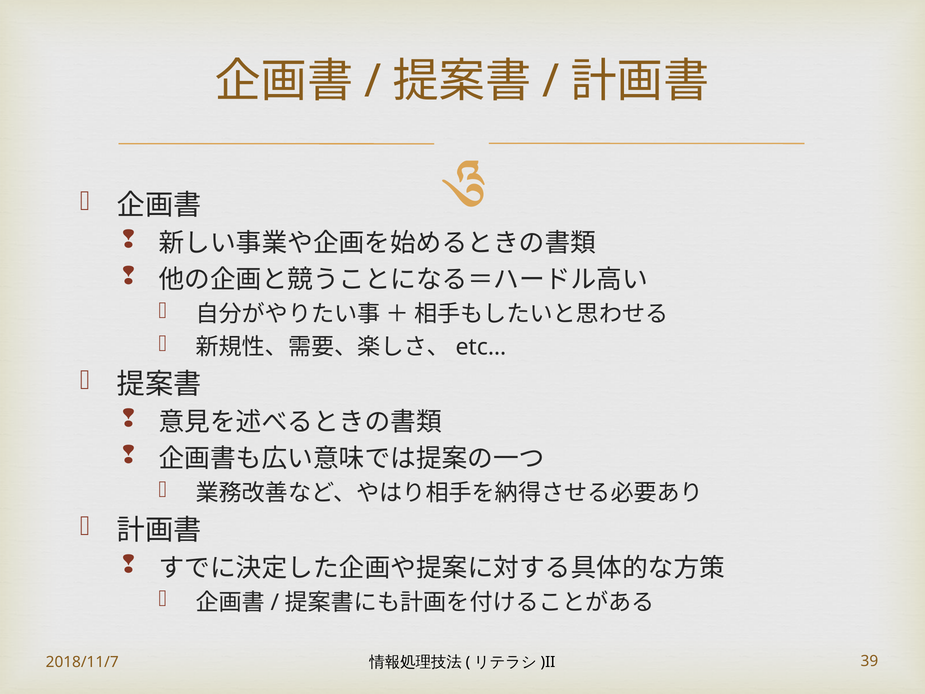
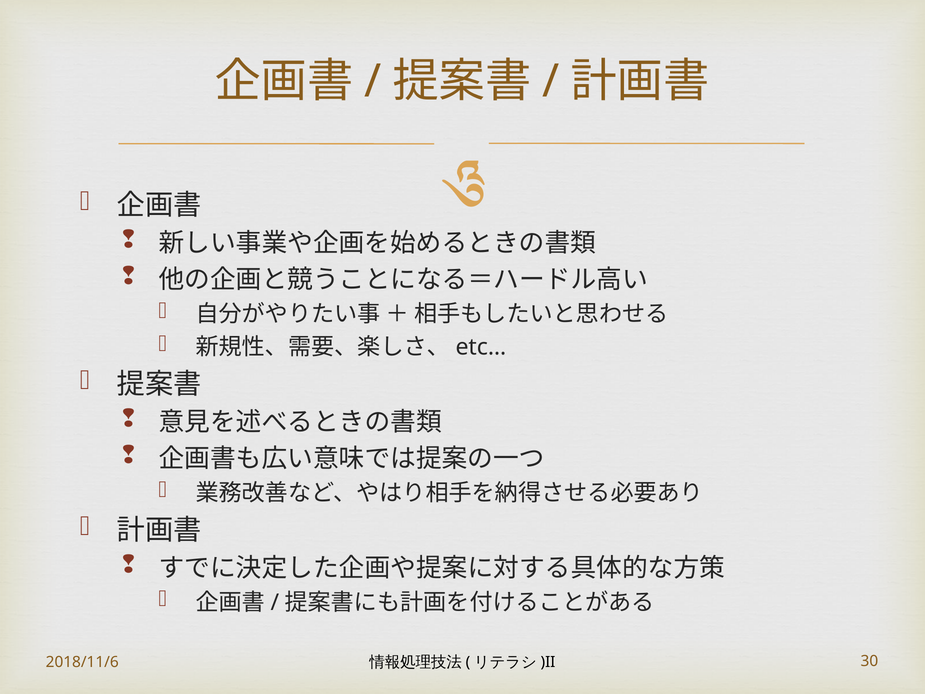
2018/11/7: 2018/11/7 -> 2018/11/6 (82, 662)
39: 39 -> 30 (869, 661)
